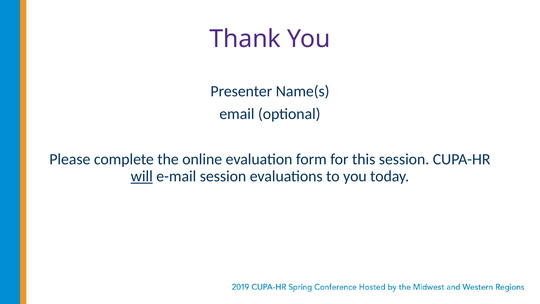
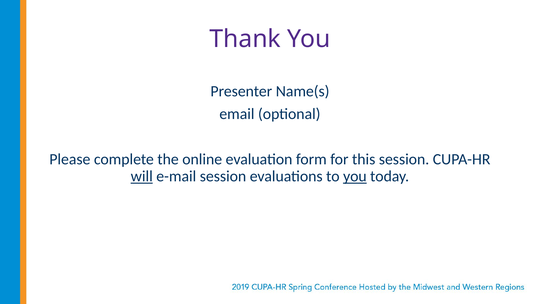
you underline: none -> present (355, 176)
